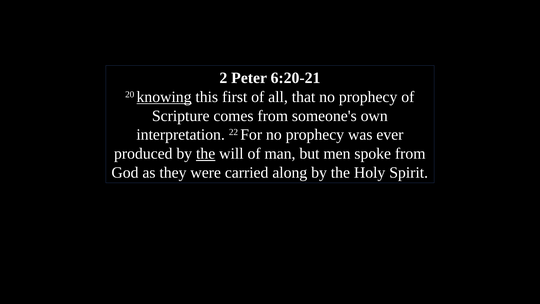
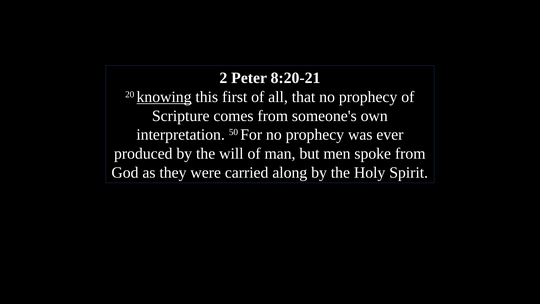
6:20-21: 6:20-21 -> 8:20-21 (296, 78)
22: 22 -> 50 (233, 132)
the underline: present -> none (206, 154)
